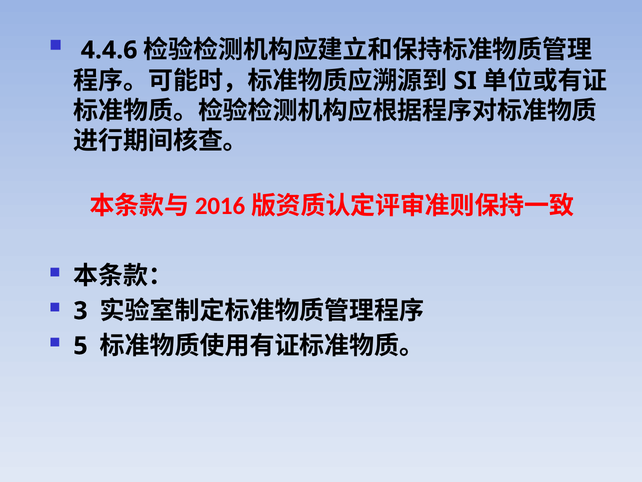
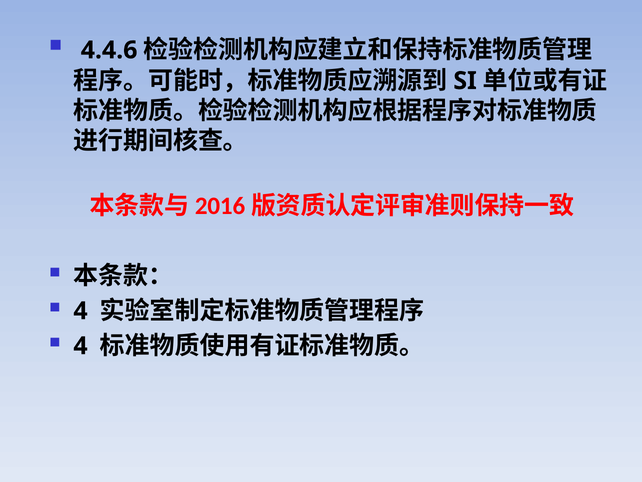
3: 3 -> 4 (80, 311)
5: 5 -> 4 (80, 346)
